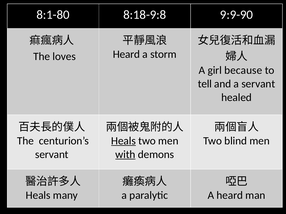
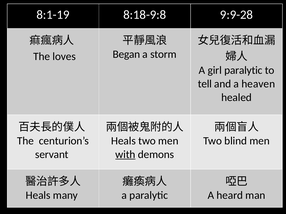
8:1-80: 8:1-80 -> 8:1-19 (53, 15)
9:9-90: 9:9-90 -> 9:9-28 (237, 15)
Heard: Heard -> Began (126, 54)
girl because: because -> paralytic (243, 70)
a servant: servant -> heaven (258, 84)
Heals underline: present -> none (123, 141)
